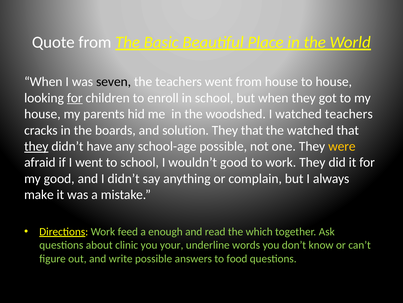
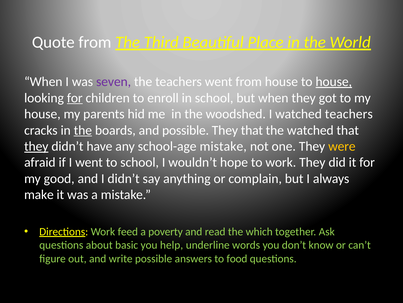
Basic: Basic -> Third (161, 42)
seven colour: black -> purple (114, 82)
house underline: none -> present (334, 82)
the underline: none -> present (83, 130)
and solution: solution -> possible (186, 130)
school-age possible: possible -> mistake (223, 146)
wouldn’t good: good -> hope (234, 162)
enough: enough -> poverty (166, 231)
clinic: clinic -> basic (127, 245)
your: your -> help (172, 245)
